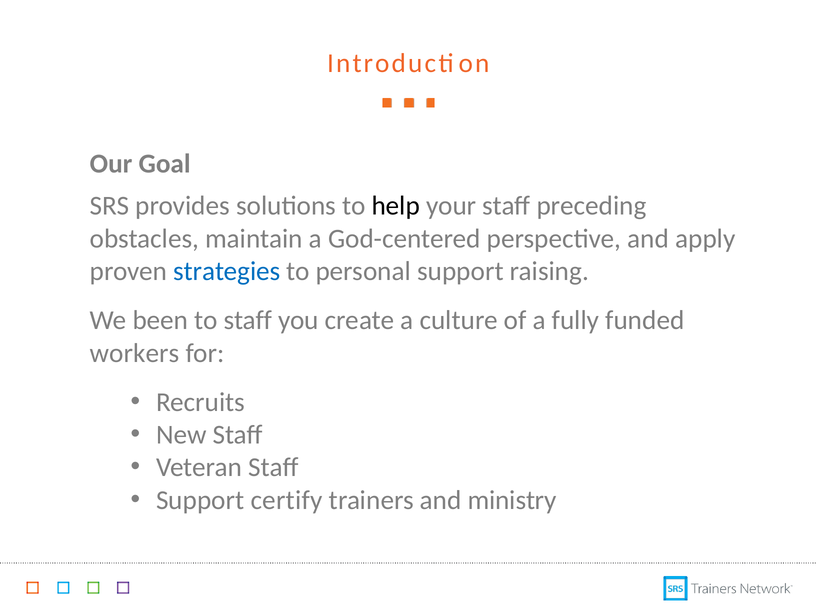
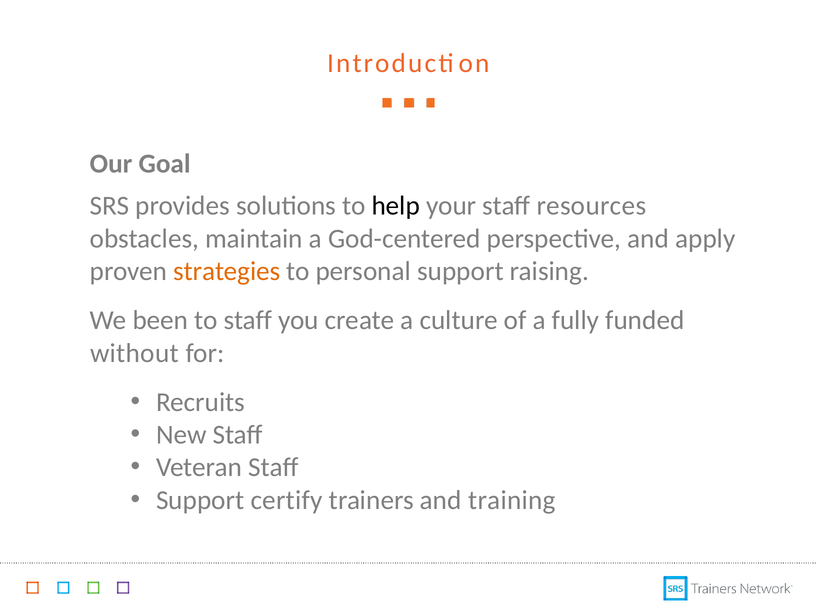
preceding: preceding -> resources (591, 206)
strategies colour: blue -> orange (227, 271)
workers: workers -> without (134, 353)
ministry: ministry -> training (512, 500)
